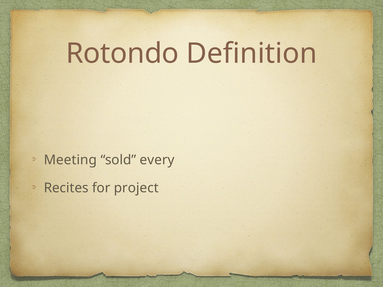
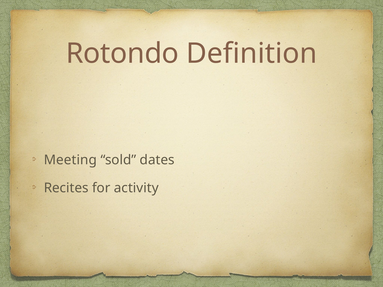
every: every -> dates (157, 160)
project: project -> activity (136, 188)
